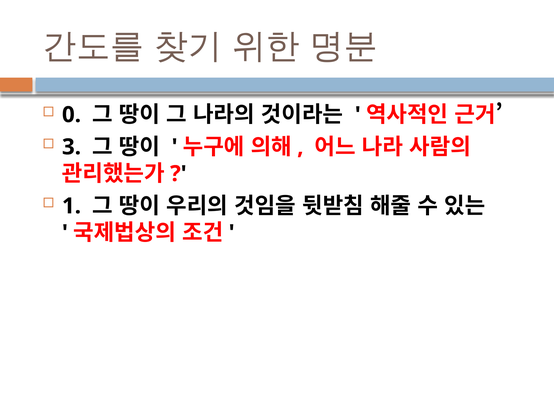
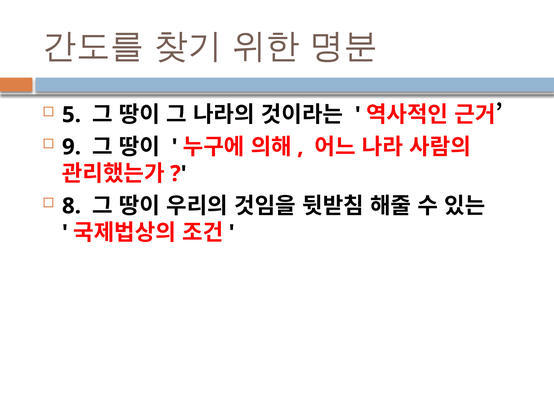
0: 0 -> 5 (71, 115)
3: 3 -> 9 (71, 147)
1: 1 -> 8 (71, 206)
